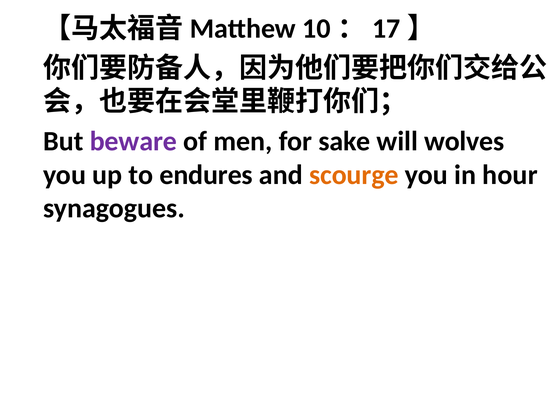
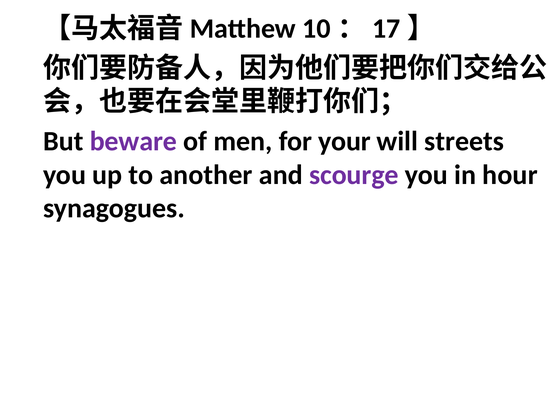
sake: sake -> your (344, 141)
wolves: wolves -> streets (464, 141)
endures: endures -> another (206, 175)
scourge colour: orange -> purple (354, 175)
